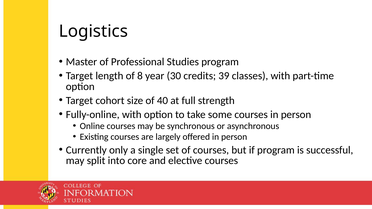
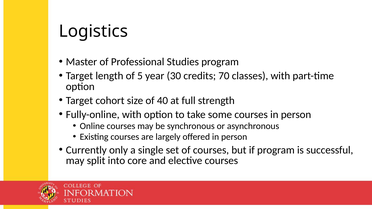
8: 8 -> 5 (140, 76)
39: 39 -> 70 (224, 76)
